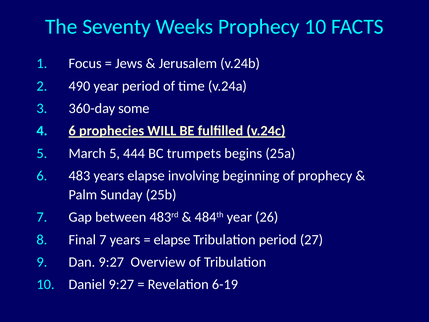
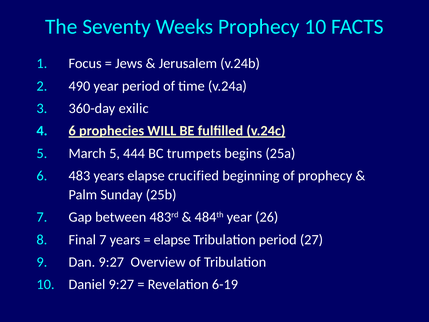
some: some -> exilic (134, 108)
involving: involving -> crucified (193, 176)
